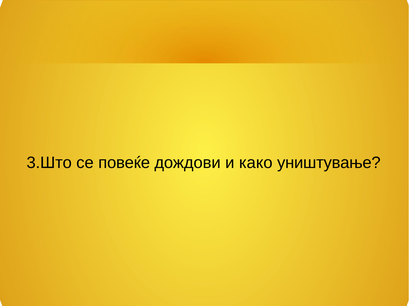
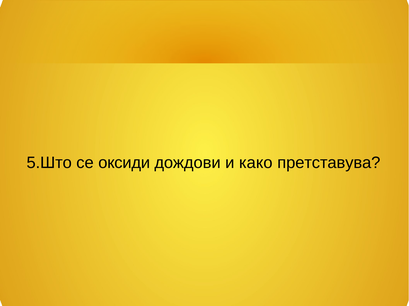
3.Што: 3.Што -> 5.Што (49, 163)
повеќе: повеќе -> оксиди (124, 163)
уништување: уништување -> претставува (329, 163)
